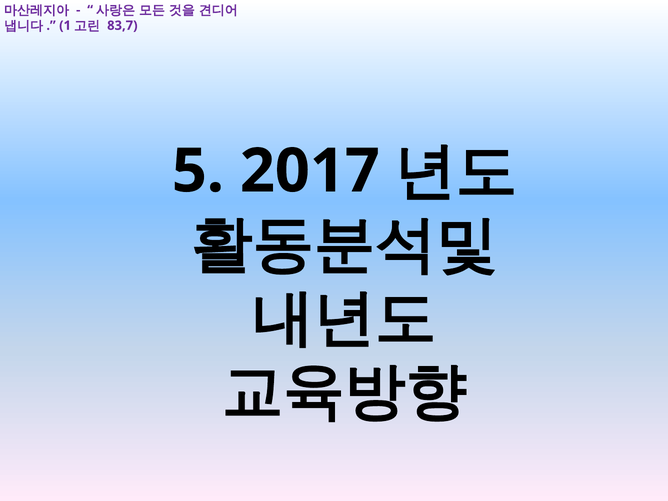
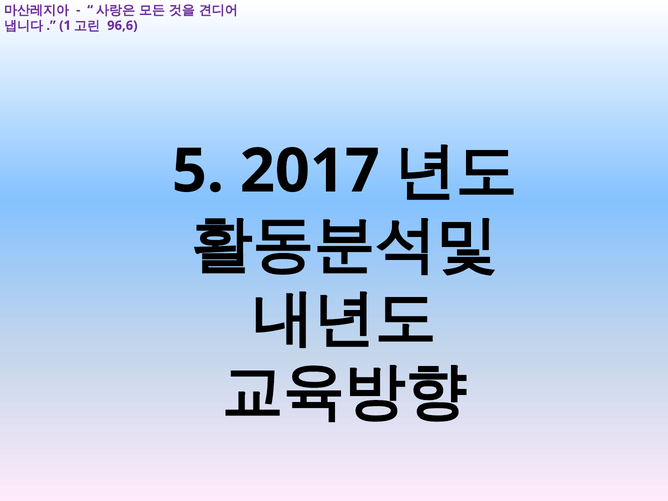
83,7: 83,7 -> 96,6 (122, 26)
